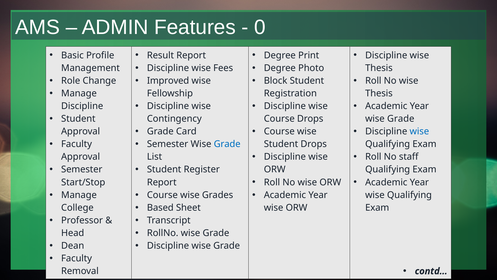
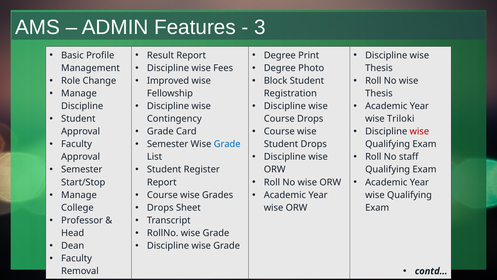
0: 0 -> 3 (260, 27)
Grade: Grade -> Triloki (401, 119)
wise colour: blue -> red (419, 131)
Based: Based -> Drops (160, 207)
